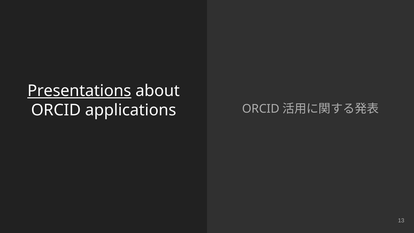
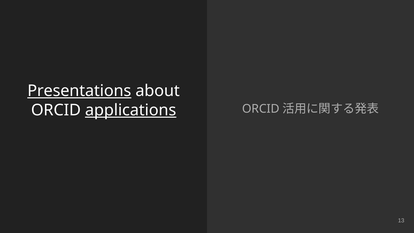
applications underline: none -> present (131, 110)
